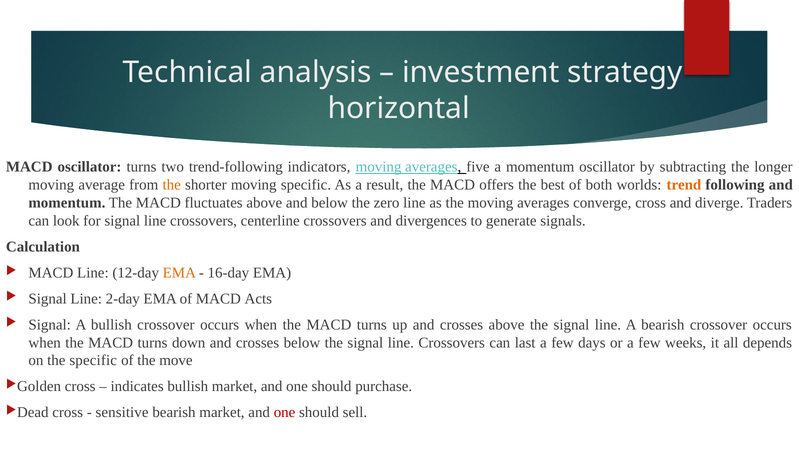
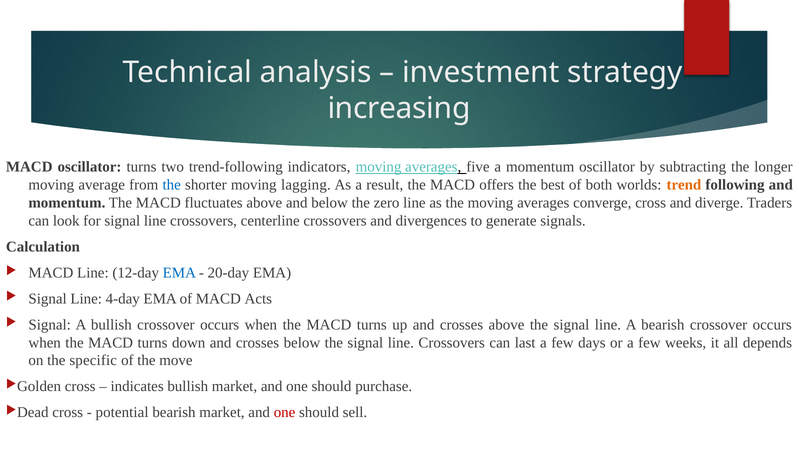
horizontal: horizontal -> increasing (399, 109)
the colour: orange -> blue (172, 185)
moving specific: specific -> lagging (306, 185)
EMA colour: orange -> blue (179, 273)
16-day: 16-day -> 20-day (228, 273)
2-day: 2-day -> 4-day (123, 299)
sensitive: sensitive -> potential (122, 413)
